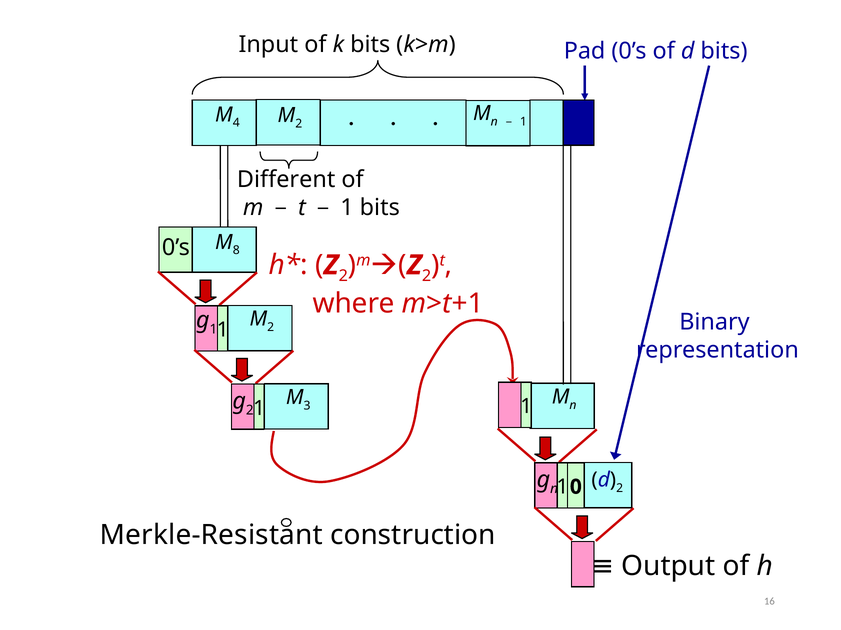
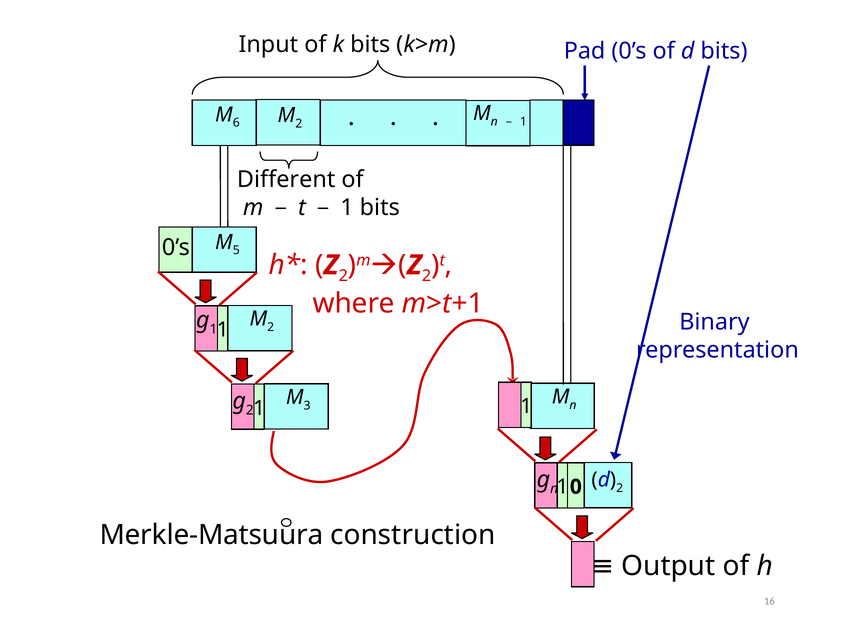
4: 4 -> 6 (236, 123)
8: 8 -> 5 (236, 251)
Merkle-Resistant: Merkle-Resistant -> Merkle-Matsuura (211, 536)
